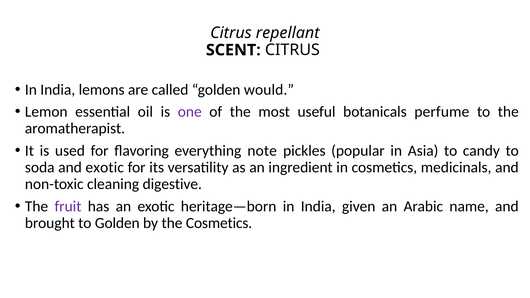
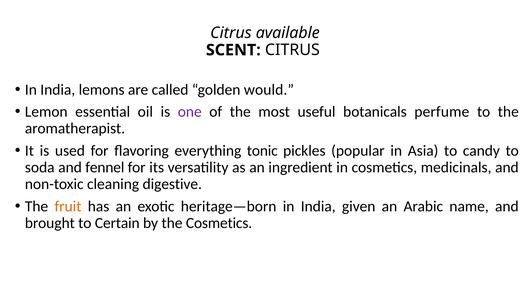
repellant: repellant -> available (288, 33)
note: note -> tonic (262, 151)
and exotic: exotic -> fennel (105, 167)
fruit colour: purple -> orange (68, 206)
to Golden: Golden -> Certain (117, 223)
